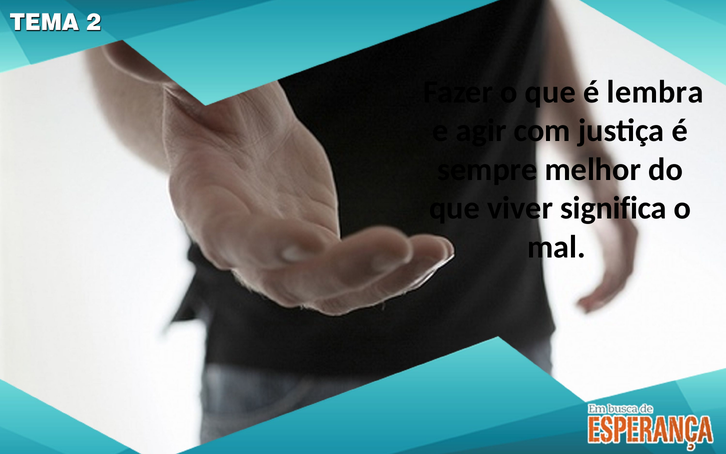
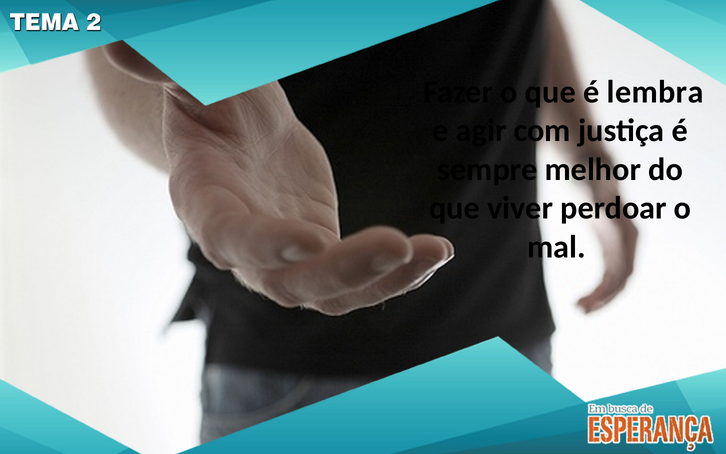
significa: significa -> perdoar (613, 208)
